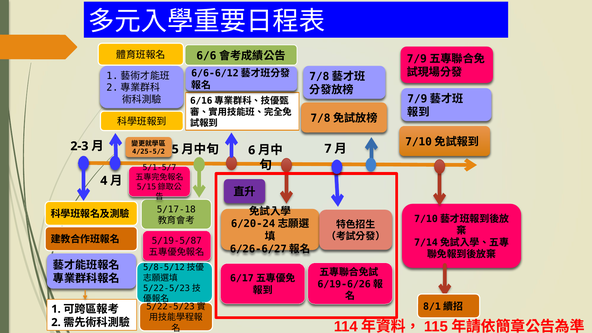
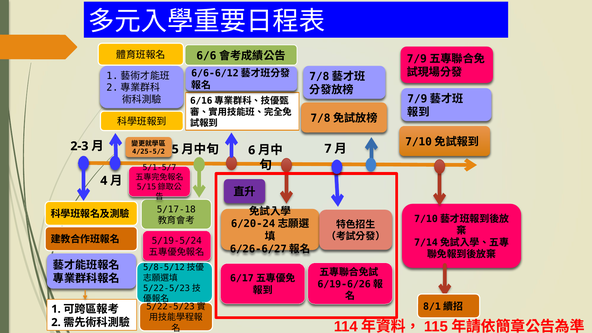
5/19-5/87: 5/19-5/87 -> 5/19-5/24 (177, 241)
